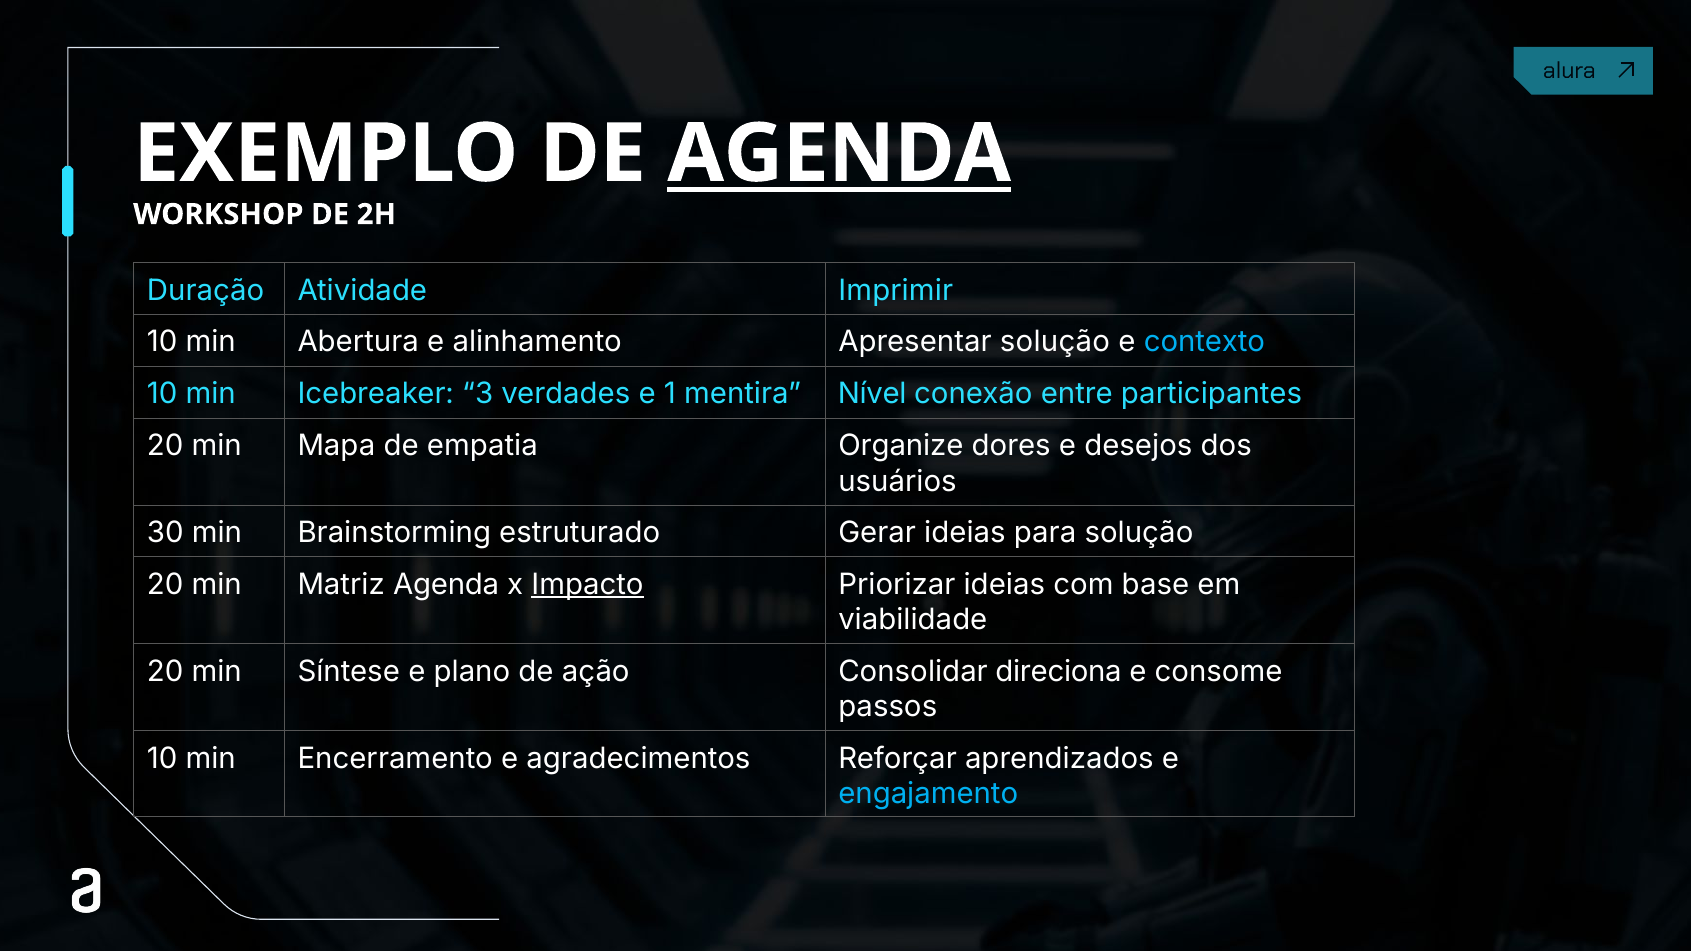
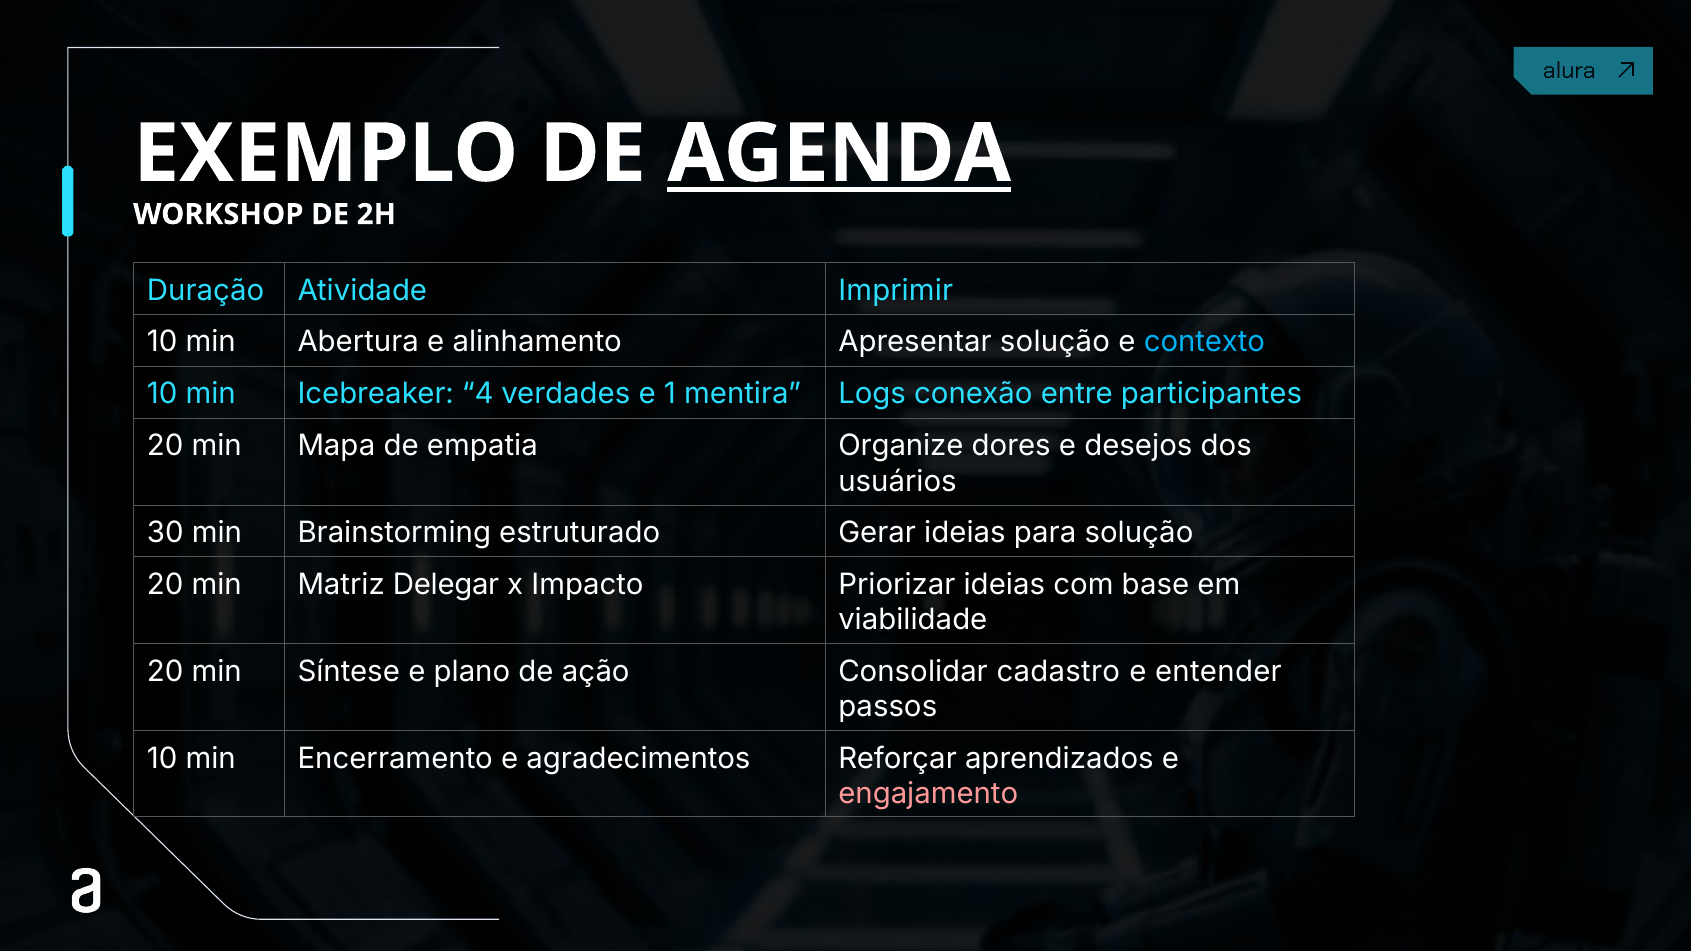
3: 3 -> 4 (478, 394)
Nível: Nível -> Logs (872, 394)
Matriz Agenda: Agenda -> Delegar (446, 585)
Impacto underline: present -> none (588, 585)
direciona: direciona -> cadastro (1058, 672)
consome: consome -> entender (1218, 672)
engajamento colour: light blue -> pink (928, 794)
